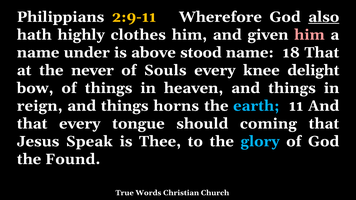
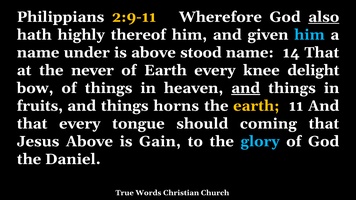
clothes: clothes -> thereof (138, 35)
him colour: pink -> light blue (309, 35)
18: 18 -> 14 (291, 53)
of Souls: Souls -> Earth (165, 70)
and underline: none -> present (246, 88)
reign: reign -> fruits (40, 106)
earth colour: light blue -> yellow (256, 106)
Jesus Speak: Speak -> Above (89, 142)
Thee: Thee -> Gain (160, 142)
Found: Found -> Daniel (73, 159)
